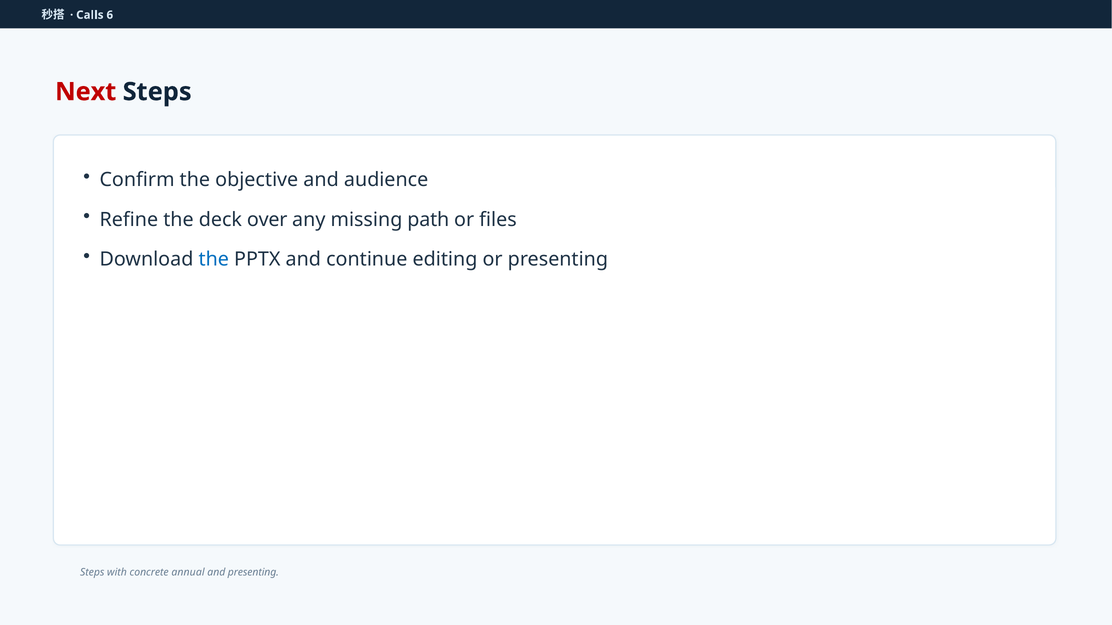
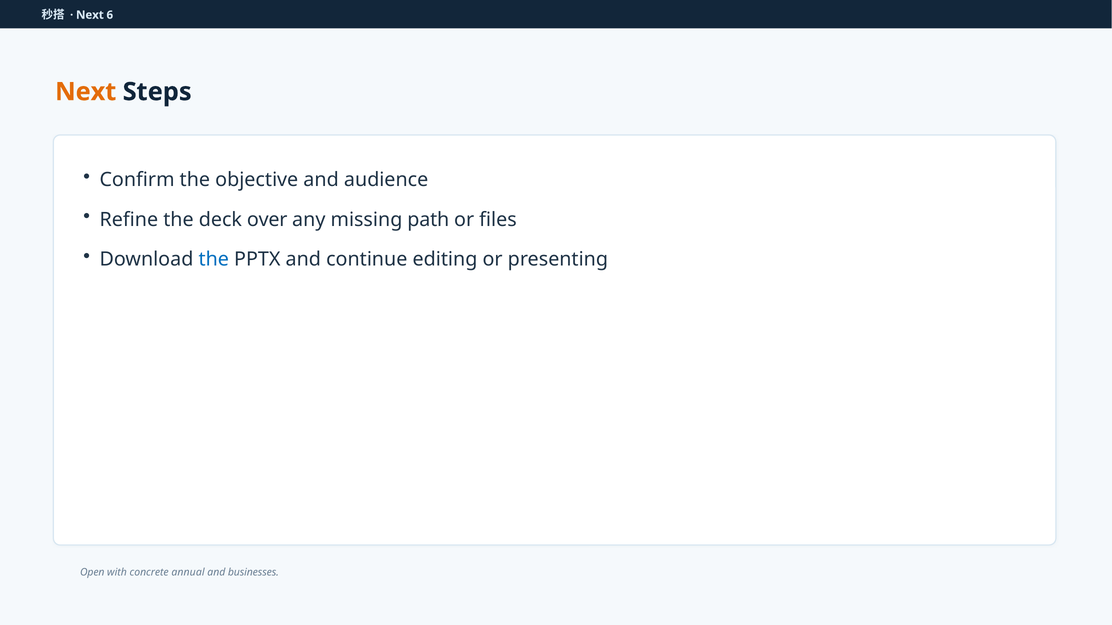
Calls: Calls -> Next (90, 15)
Next colour: red -> orange (86, 92)
Steps: Steps -> Open (92, 573)
and presenting: presenting -> businesses (253, 573)
